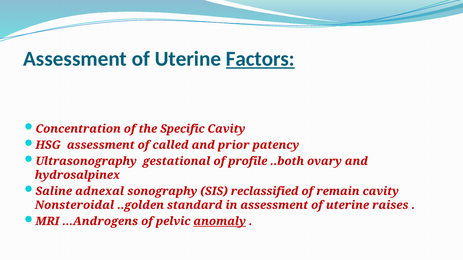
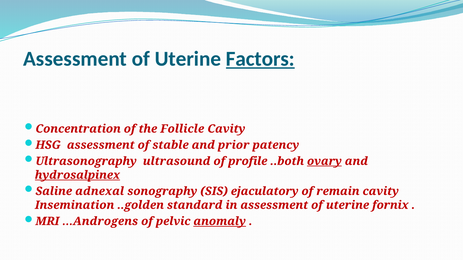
Specific: Specific -> Follicle (182, 129)
called: called -> stable (171, 145)
gestational: gestational -> ultrasound (177, 161)
ovary underline: none -> present (324, 161)
hydrosalpinex underline: none -> present (77, 175)
reclassified: reclassified -> ejaculatory (265, 191)
Nonsteroidal: Nonsteroidal -> Insemination (75, 205)
raises: raises -> fornix (390, 205)
